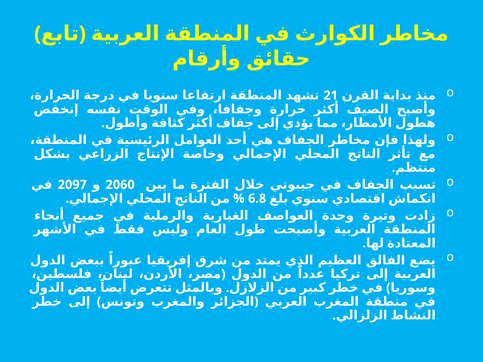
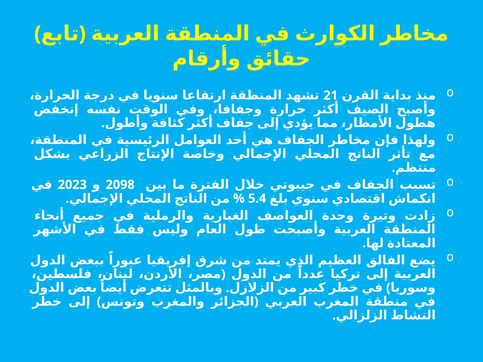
2097: 2097 -> 2023 (72, 185)
2060: 2060 -> 2098 (120, 185)
6.8: 6.8 -> 5.4 (257, 199)
